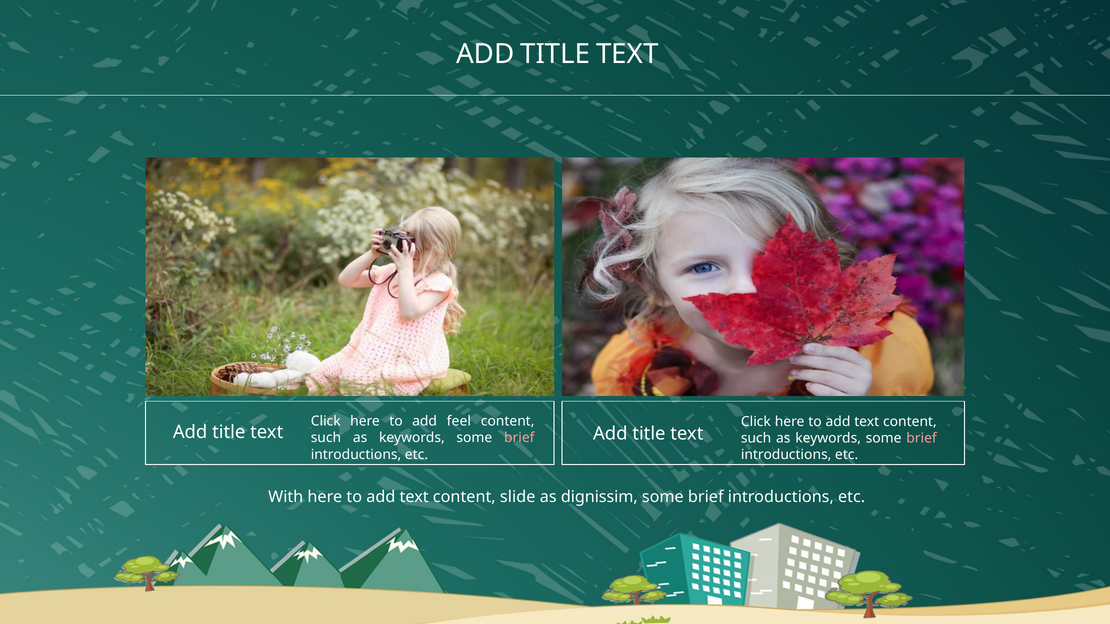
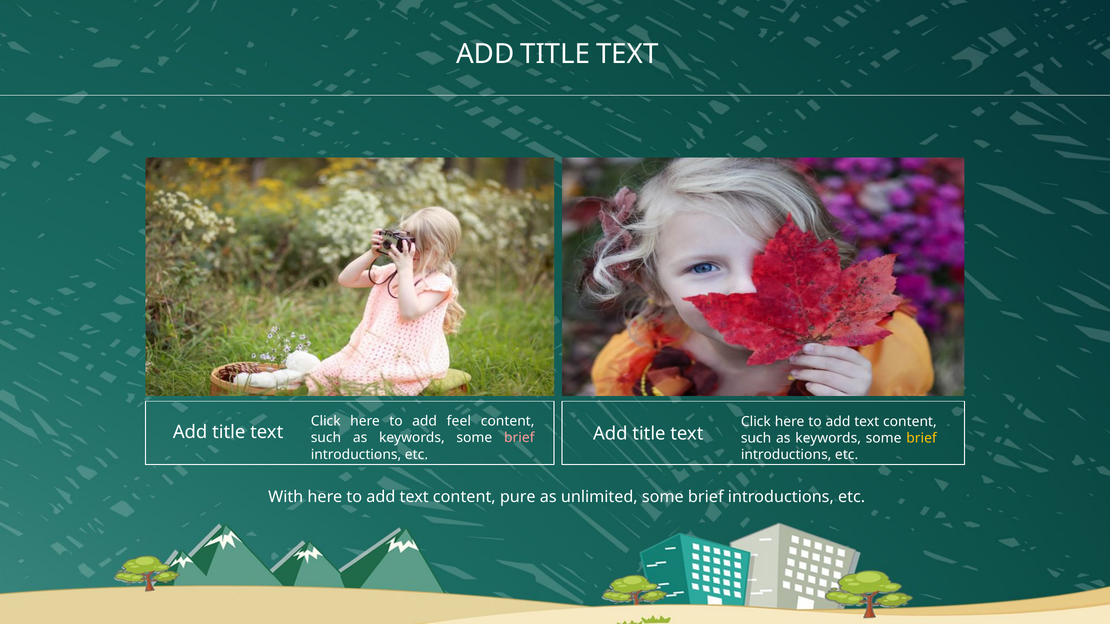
brief colour: pink -> yellow (922, 439)
slide: slide -> pure (518, 497)
dignissim: dignissim -> unlimited (599, 497)
